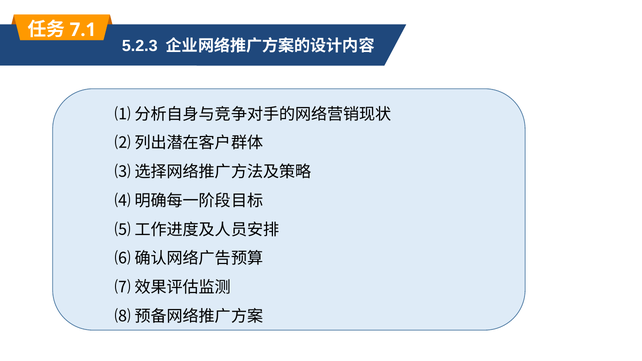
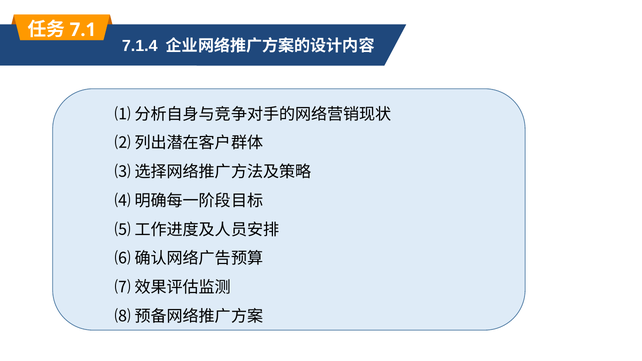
5.2.3: 5.2.3 -> 7.1.4 (140, 46)
